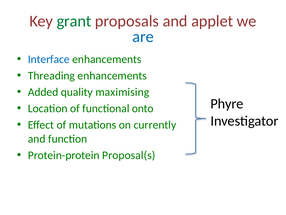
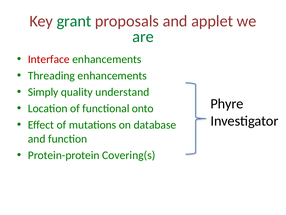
are colour: blue -> green (143, 37)
Interface colour: blue -> red (49, 59)
Added: Added -> Simply (43, 92)
maximising: maximising -> understand (122, 92)
currently: currently -> database (155, 125)
Proposal(s: Proposal(s -> Covering(s (129, 155)
